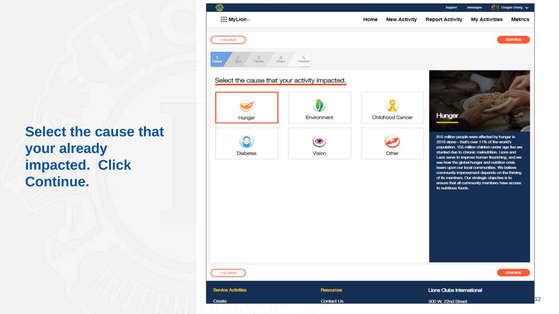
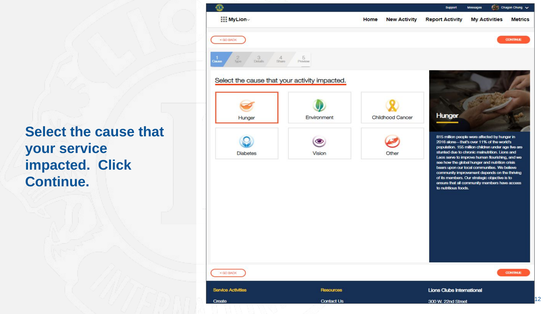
already: already -> service (83, 149)
